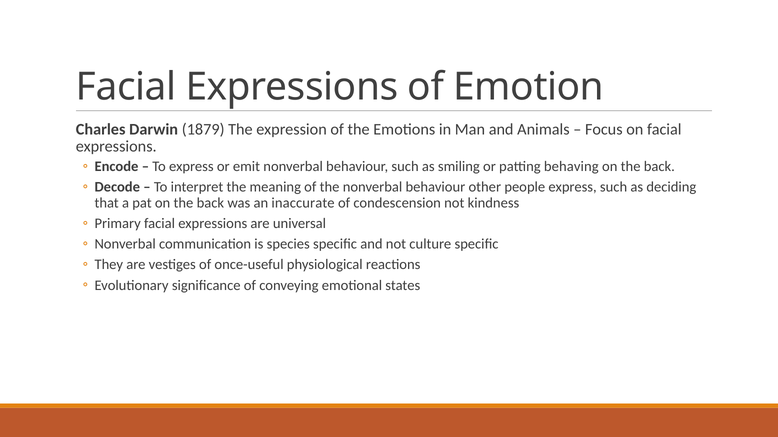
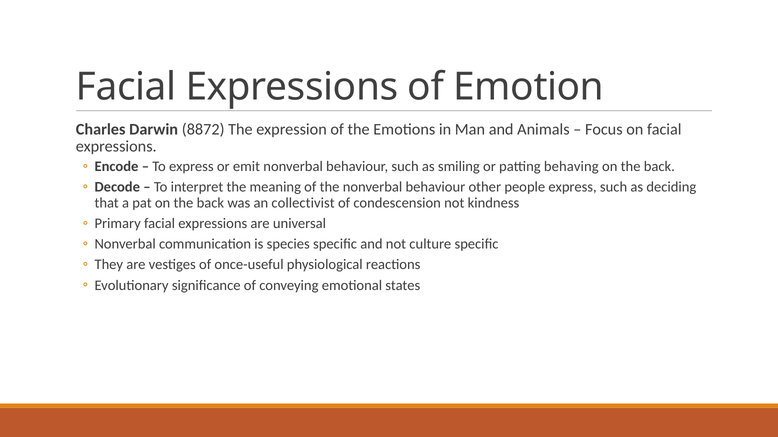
1879: 1879 -> 8872 (203, 129)
inaccurate: inaccurate -> collectivist (303, 203)
